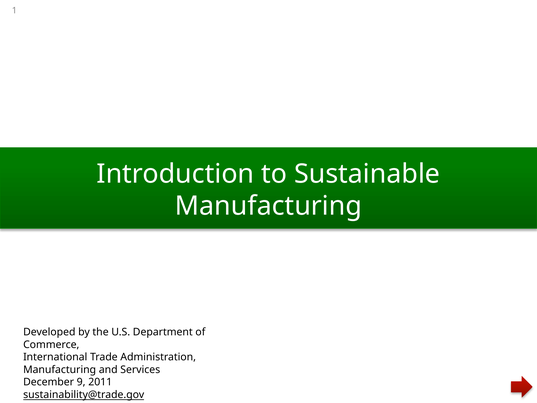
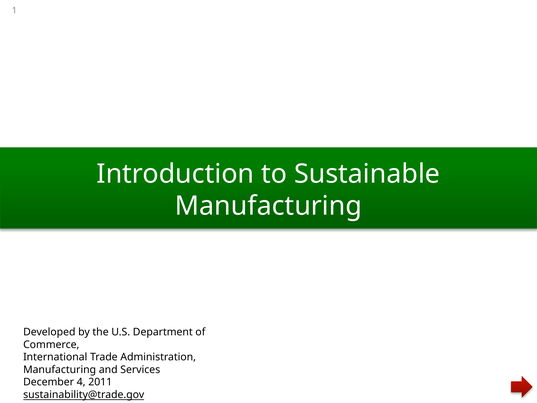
9: 9 -> 4 (81, 382)
